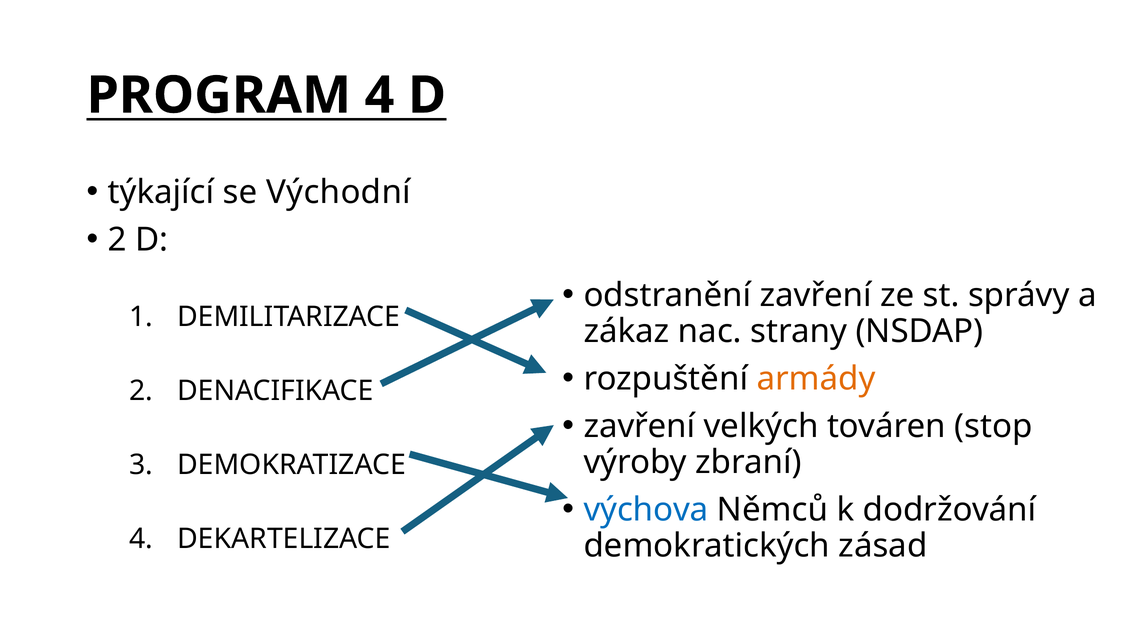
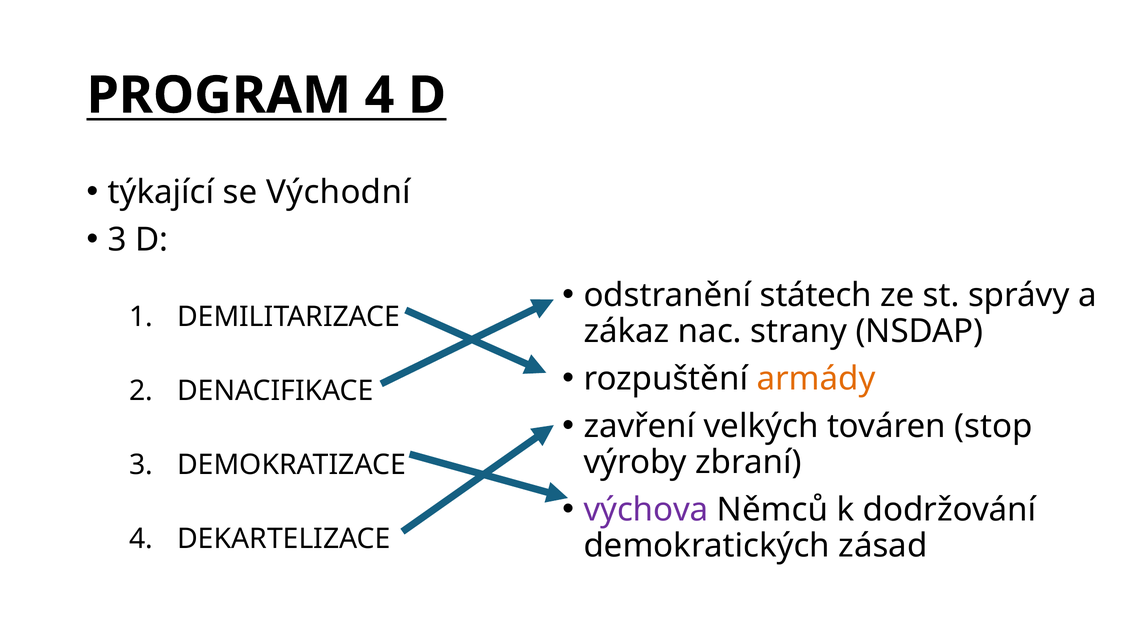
2: 2 -> 3 (117, 240)
odstranění zavření: zavření -> státech (816, 295)
výchova colour: blue -> purple (646, 510)
